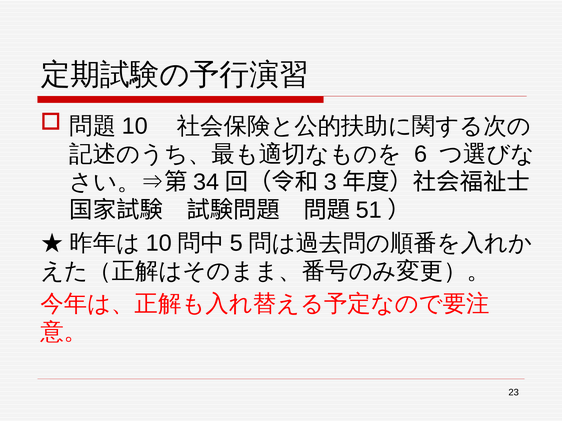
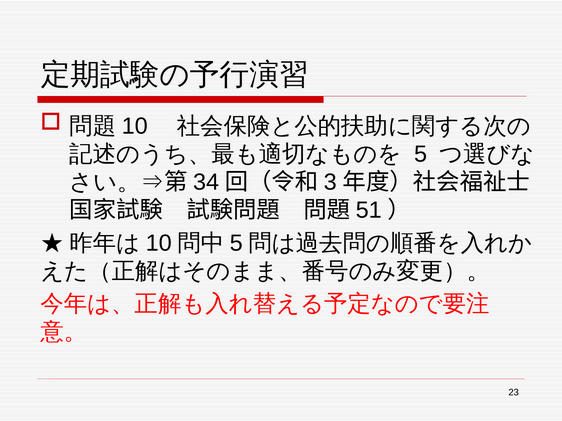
6: 6 -> 5 (421, 154)
